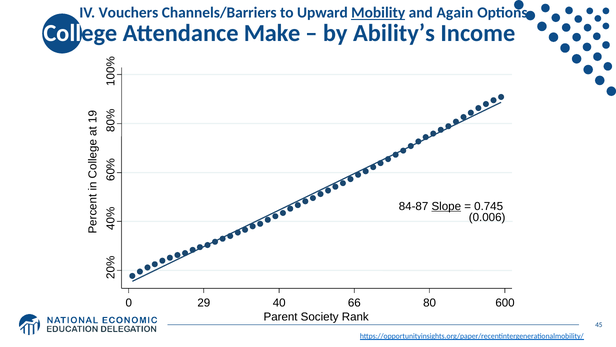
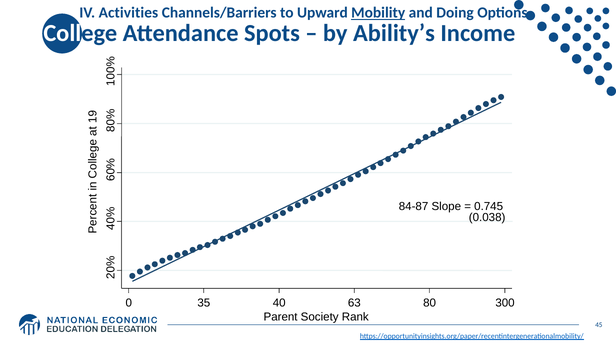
Vouchers: Vouchers -> Activities (128, 13)
Again: Again -> Doing (455, 13)
Make: Make -> Spots (272, 33)
Slope underline: present -> none (446, 206)
0.006: 0.006 -> 0.038 (487, 217)
29: 29 -> 35 (204, 302)
66: 66 -> 63 (354, 302)
600: 600 -> 300 (505, 302)
